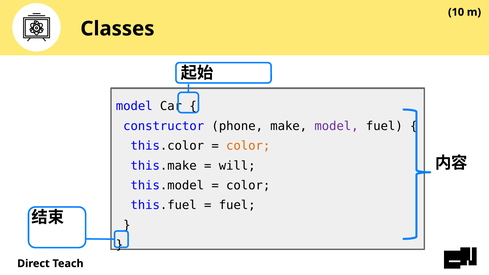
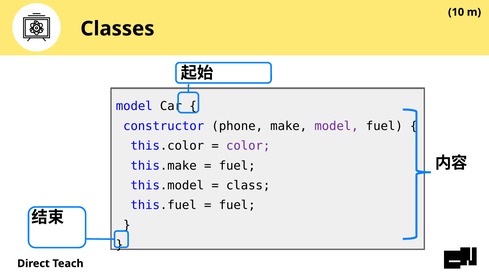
color colour: orange -> purple (248, 146)
will: will -> fuel (237, 166)
color: color -> class (248, 185)
